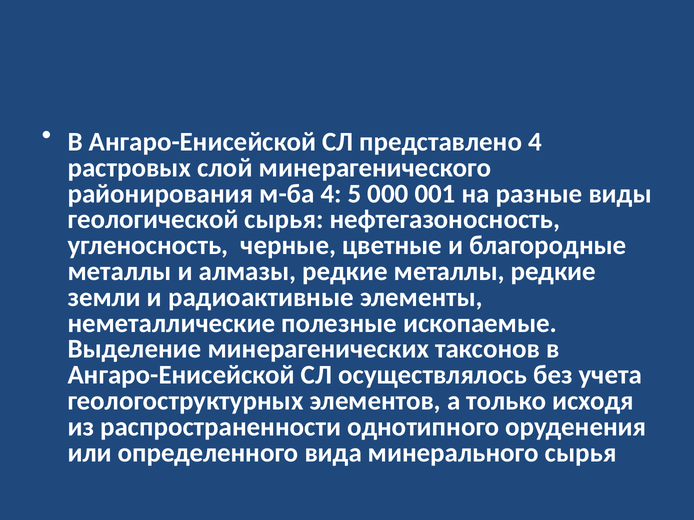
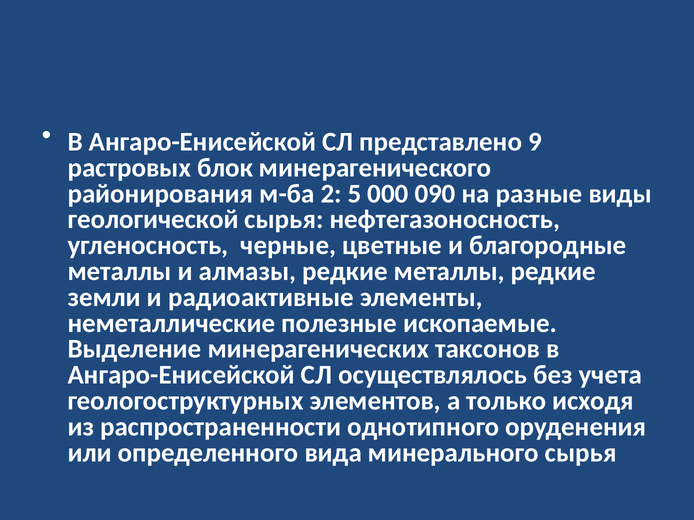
представлено 4: 4 -> 9 (535, 142)
слой: слой -> блок (225, 168)
м-ба 4: 4 -> 2 (331, 194)
001: 001 -> 090 (435, 194)
